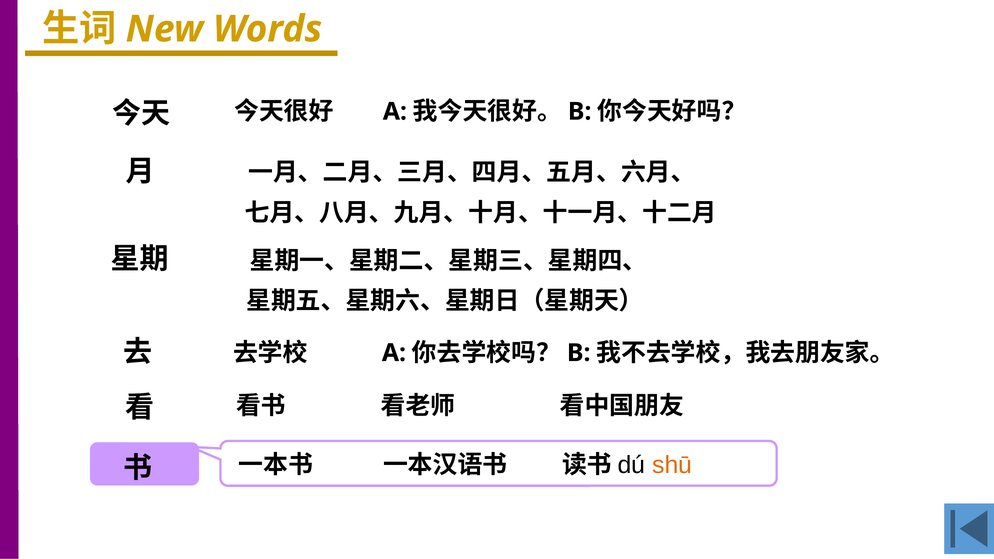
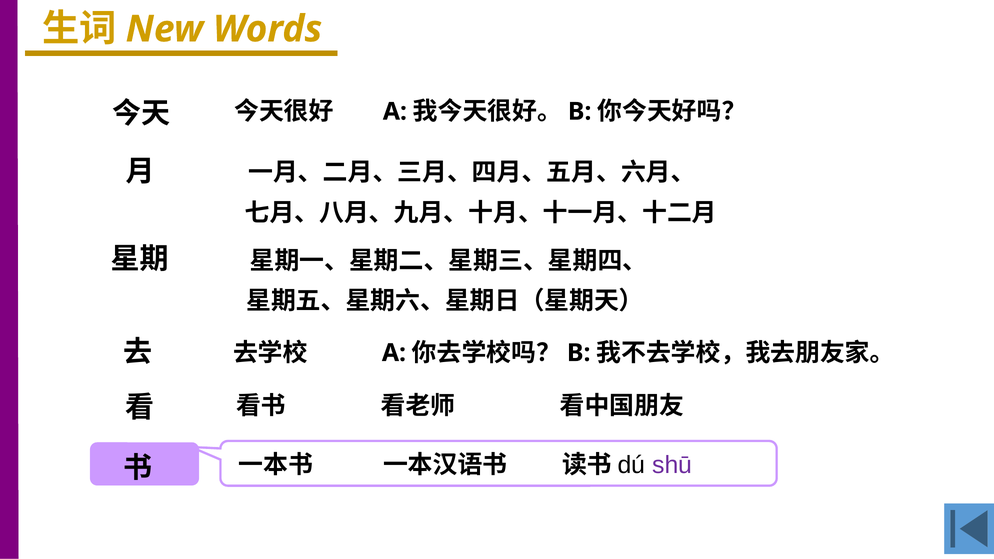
shū colour: orange -> purple (672, 465)
